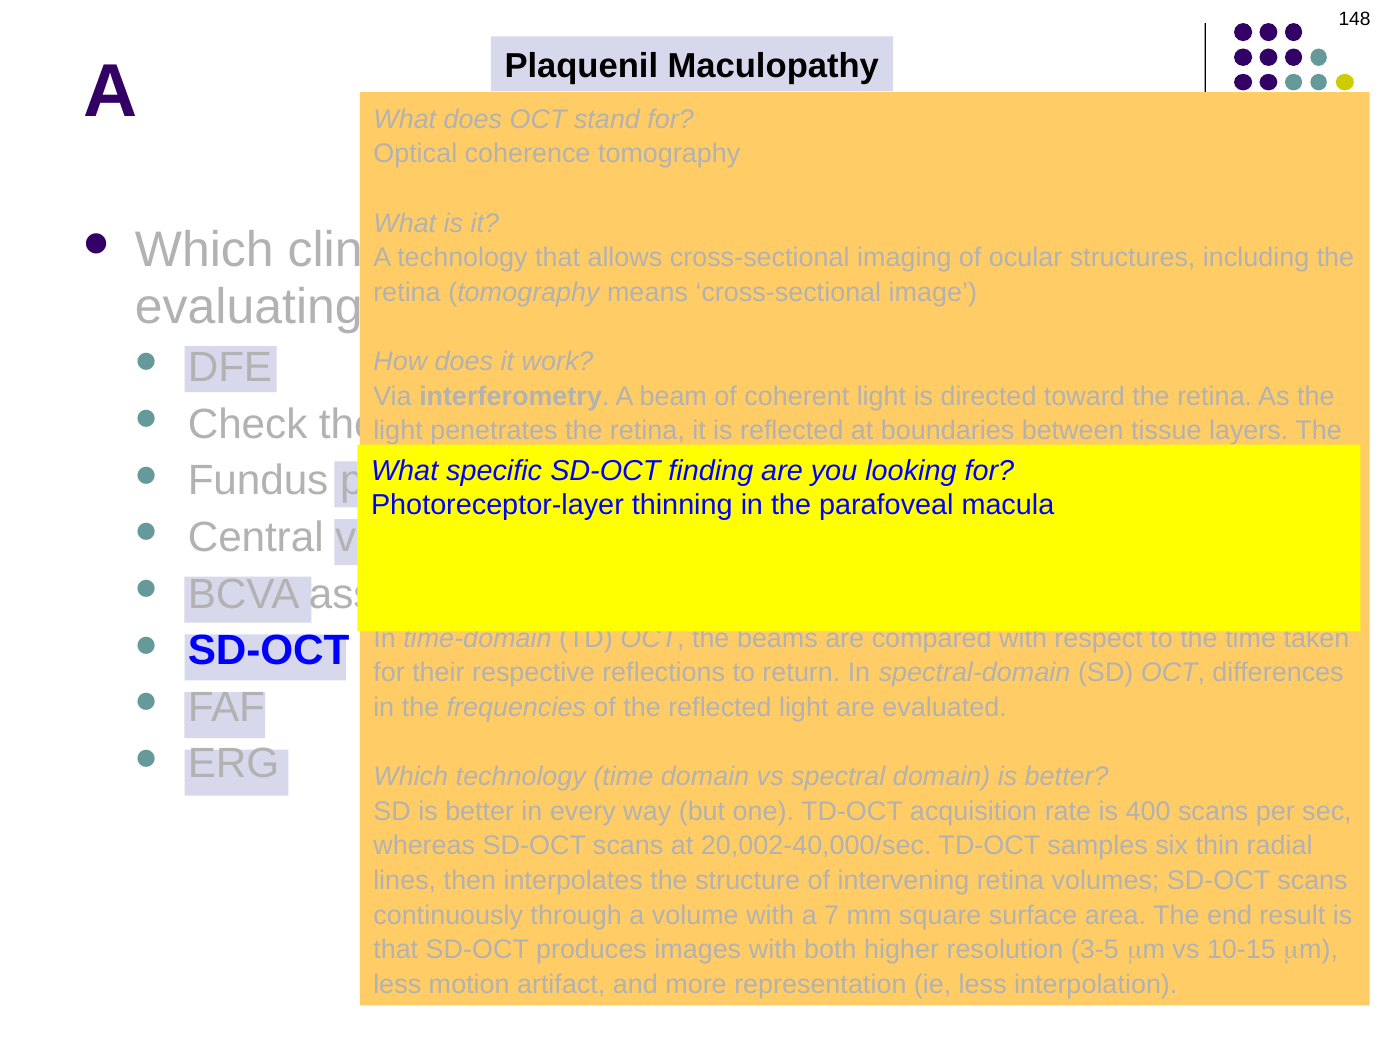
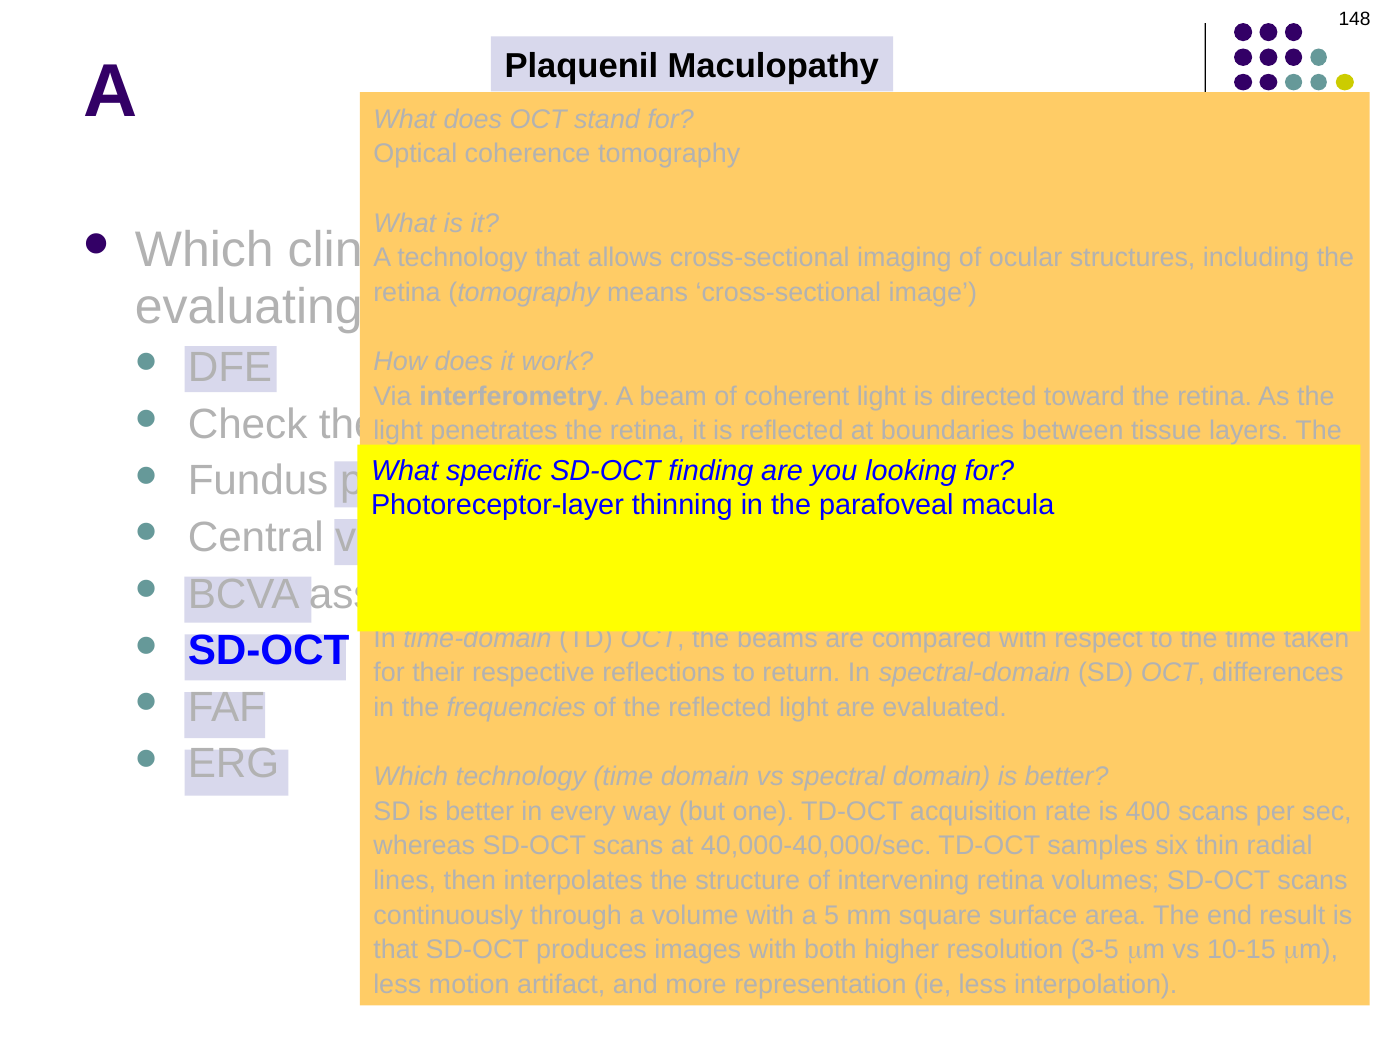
20,002-40,000/sec: 20,002-40,000/sec -> 40,000-40,000/sec (816, 846)
7: 7 -> 5 (832, 915)
